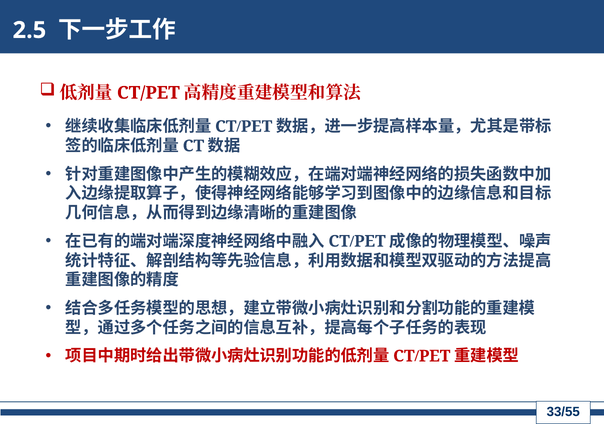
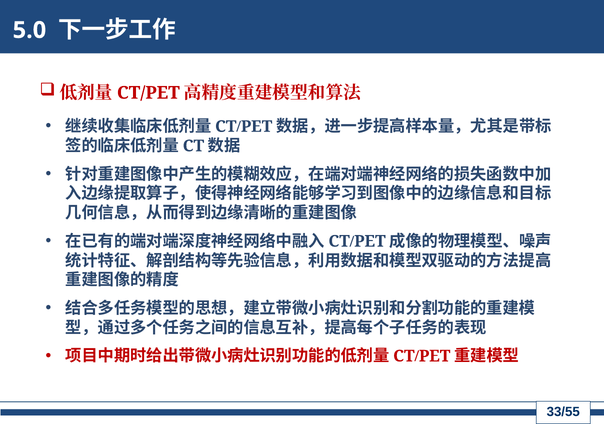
2.5: 2.5 -> 5.0 (29, 30)
